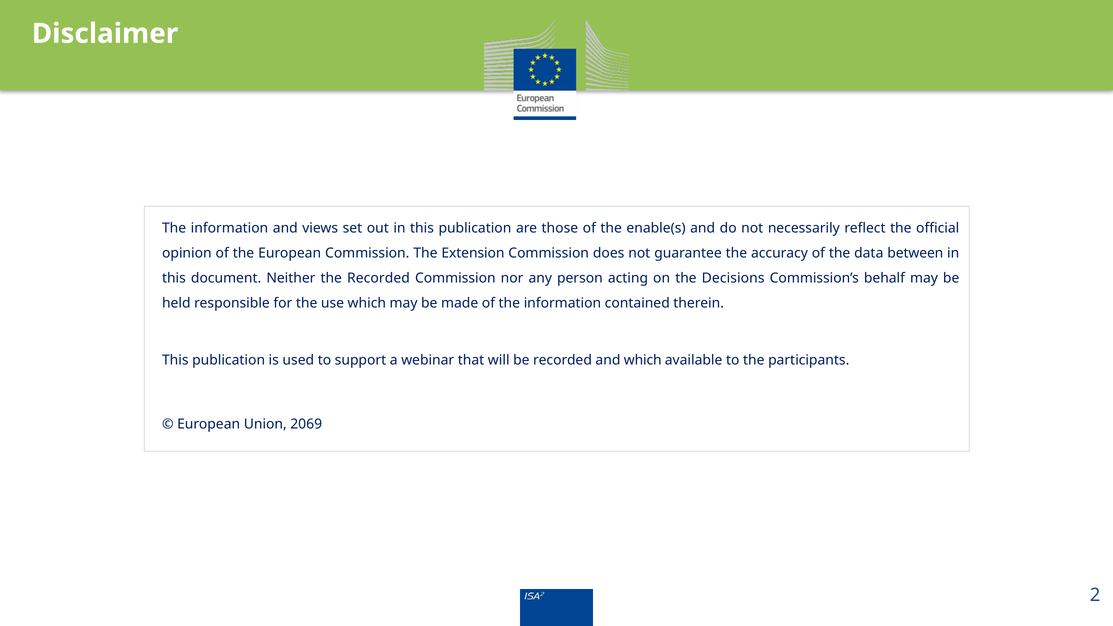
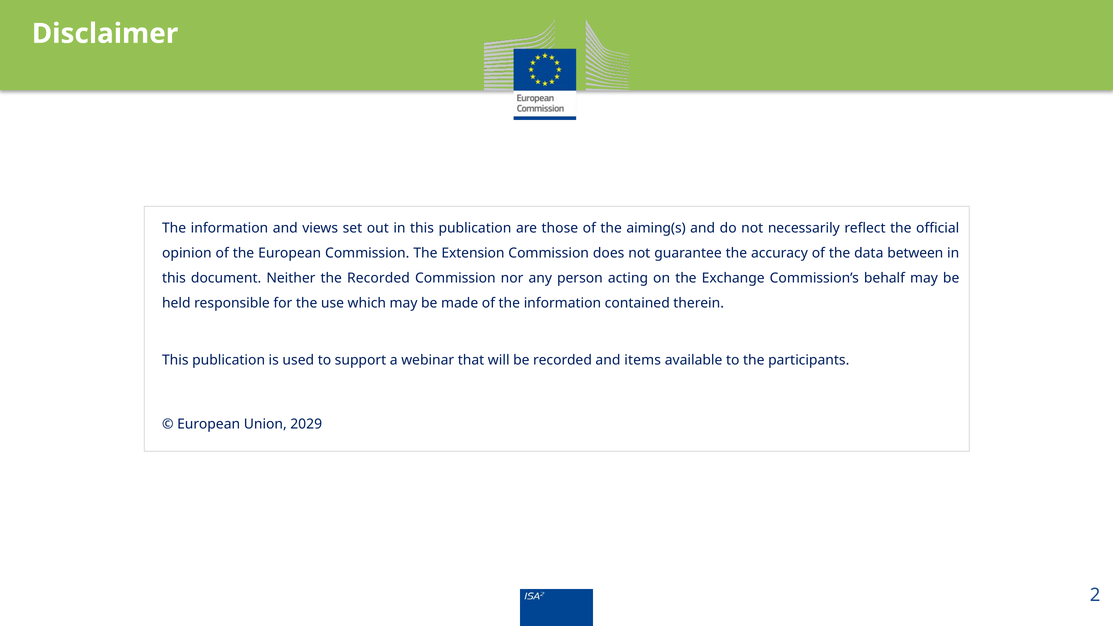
enable(s: enable(s -> aiming(s (656, 228)
Decisions: Decisions -> Exchange (733, 278)
and which: which -> items (643, 360)
2069: 2069 -> 2029 (306, 424)
